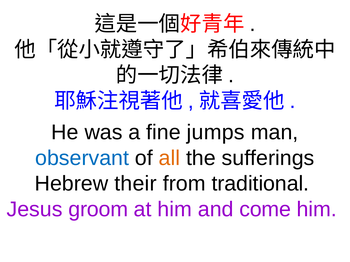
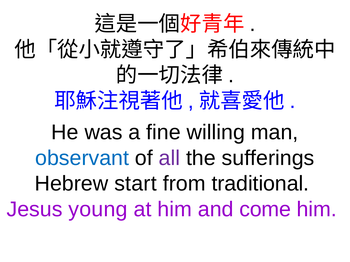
jumps: jumps -> willing (216, 133)
all colour: orange -> purple (169, 158)
their: their -> start (136, 184)
groom: groom -> young (98, 210)
